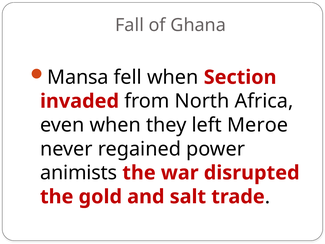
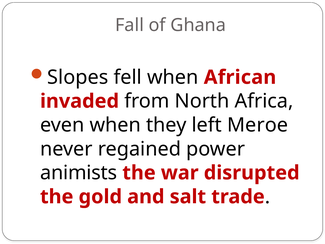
Mansa: Mansa -> Slopes (78, 77)
Section: Section -> African (240, 77)
